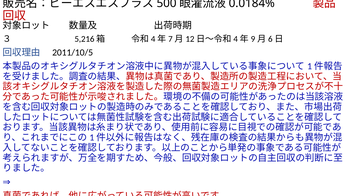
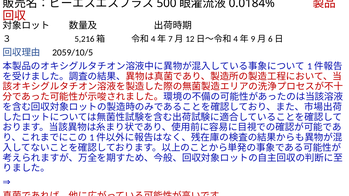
2011/10/5: 2011/10/5 -> 2059/10/5 (73, 52)
